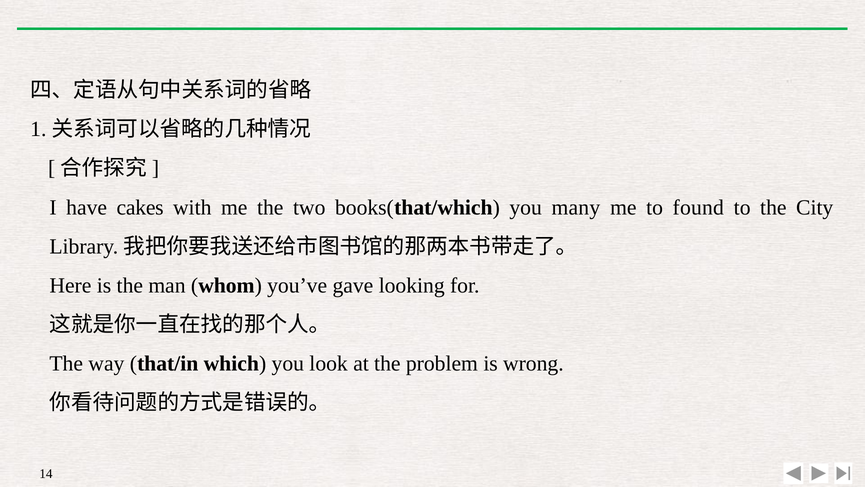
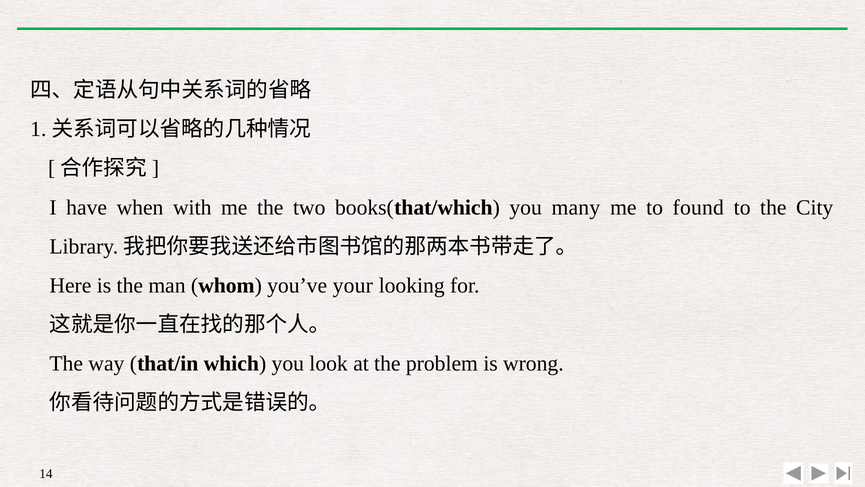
cakes: cakes -> when (140, 208)
gave: gave -> your (353, 285)
